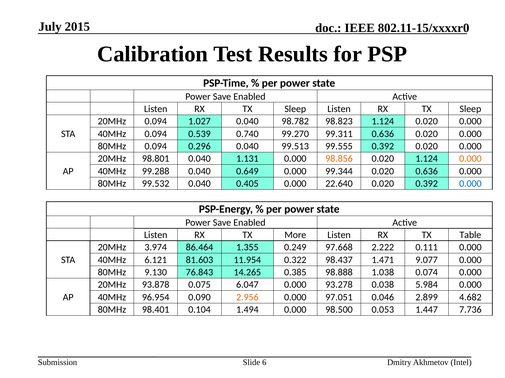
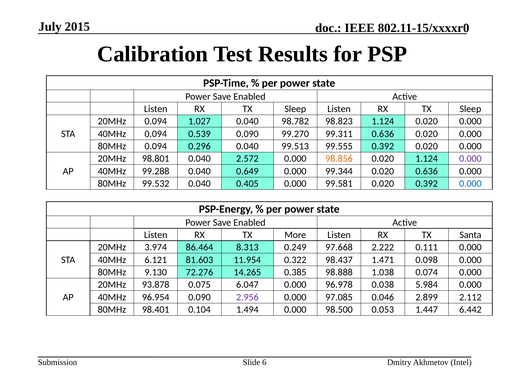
0.539 0.740: 0.740 -> 0.090 (247, 134)
1.131: 1.131 -> 2.572 (247, 159)
0.000 colour: orange -> purple (470, 159)
22.640: 22.640 -> 99.581 (339, 184)
Table: Table -> Santa (470, 235)
1.355: 1.355 -> 8.313 (247, 248)
9.077: 9.077 -> 0.098 (427, 260)
76.843: 76.843 -> 72.276 (199, 273)
93.278: 93.278 -> 96.978 (339, 285)
2.956 colour: orange -> purple (247, 298)
97.051: 97.051 -> 97.085 (339, 298)
4.682: 4.682 -> 2.112 (470, 298)
7.736: 7.736 -> 6.442 (470, 310)
